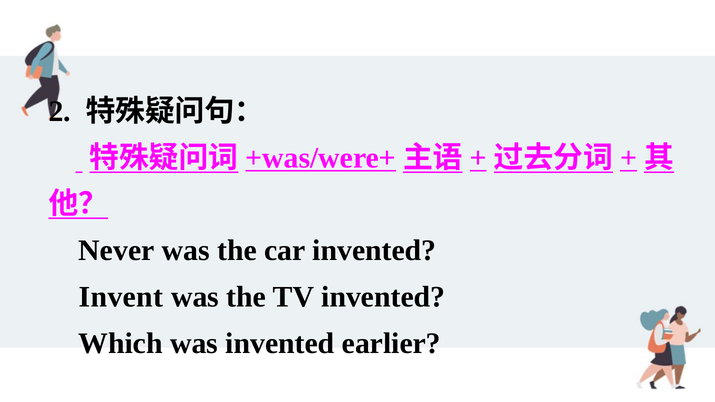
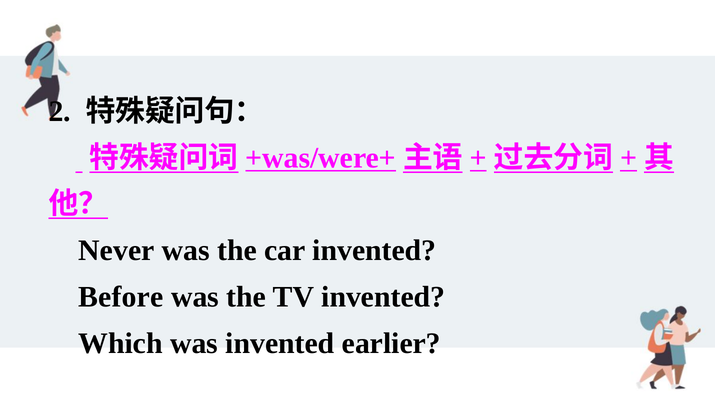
Invent: Invent -> Before (121, 297)
